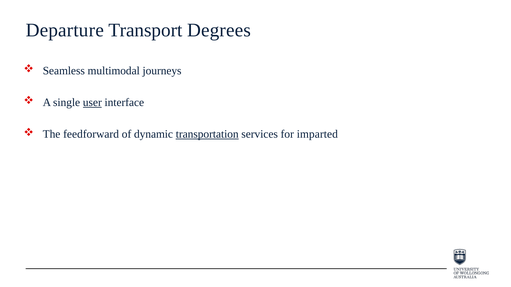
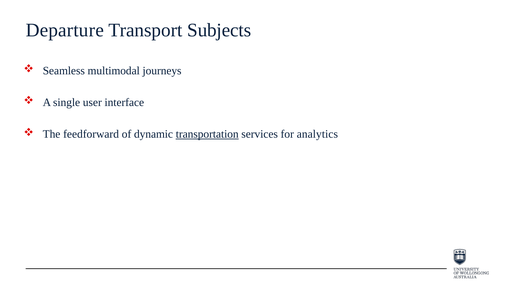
Degrees: Degrees -> Subjects (219, 30)
user underline: present -> none (92, 103)
imparted: imparted -> analytics (317, 134)
